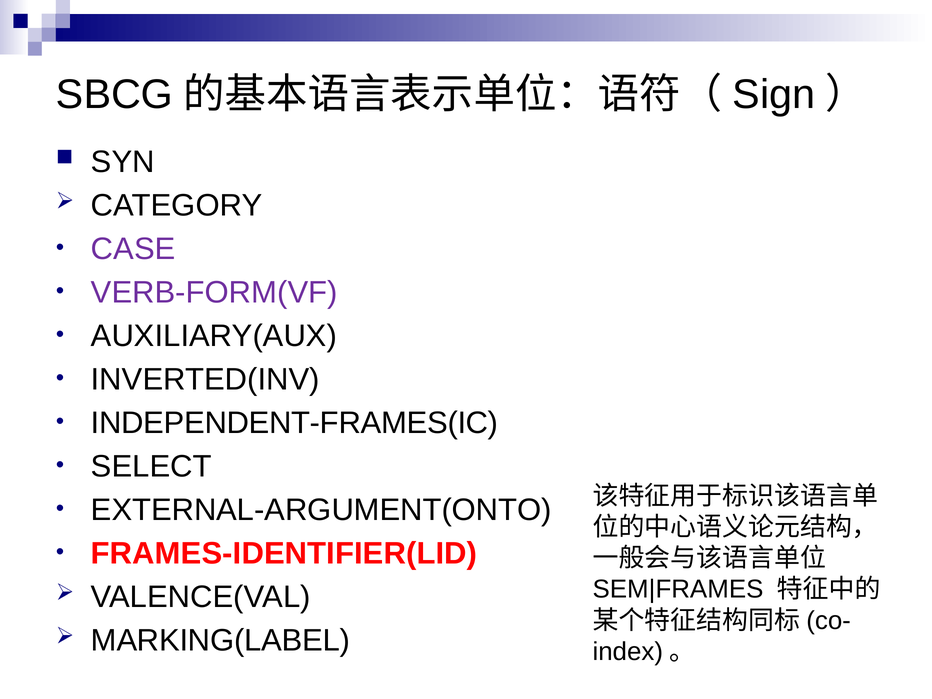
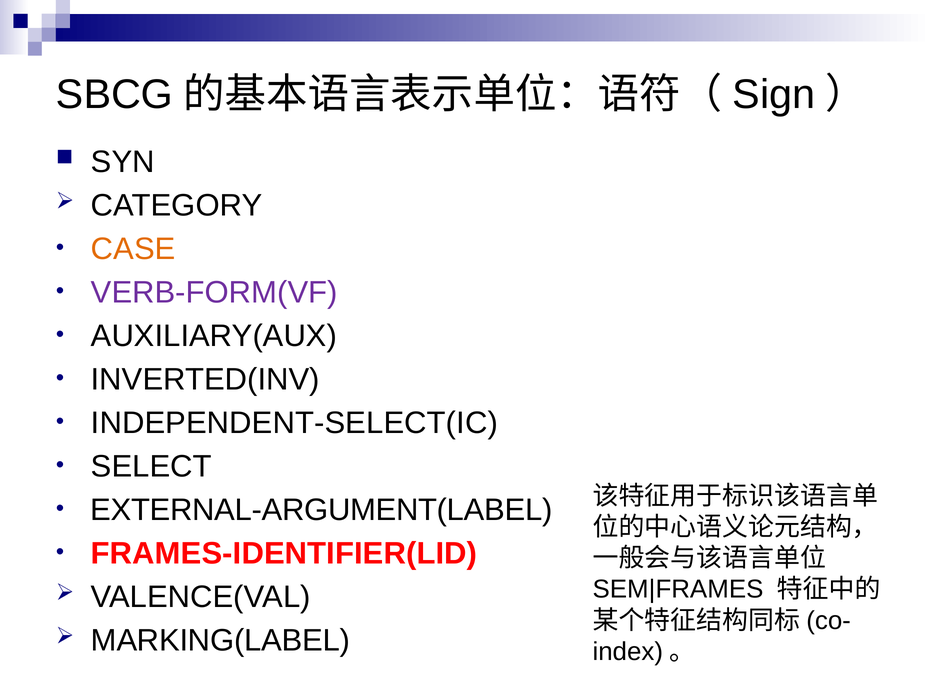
CASE colour: purple -> orange (133, 249)
INDEPENDENT-FRAMES(IC: INDEPENDENT-FRAMES(IC -> INDEPENDENT-SELECT(IC (294, 423)
EXTERNAL-ARGUMENT(ONTO: EXTERNAL-ARGUMENT(ONTO -> EXTERNAL-ARGUMENT(LABEL (321, 510)
